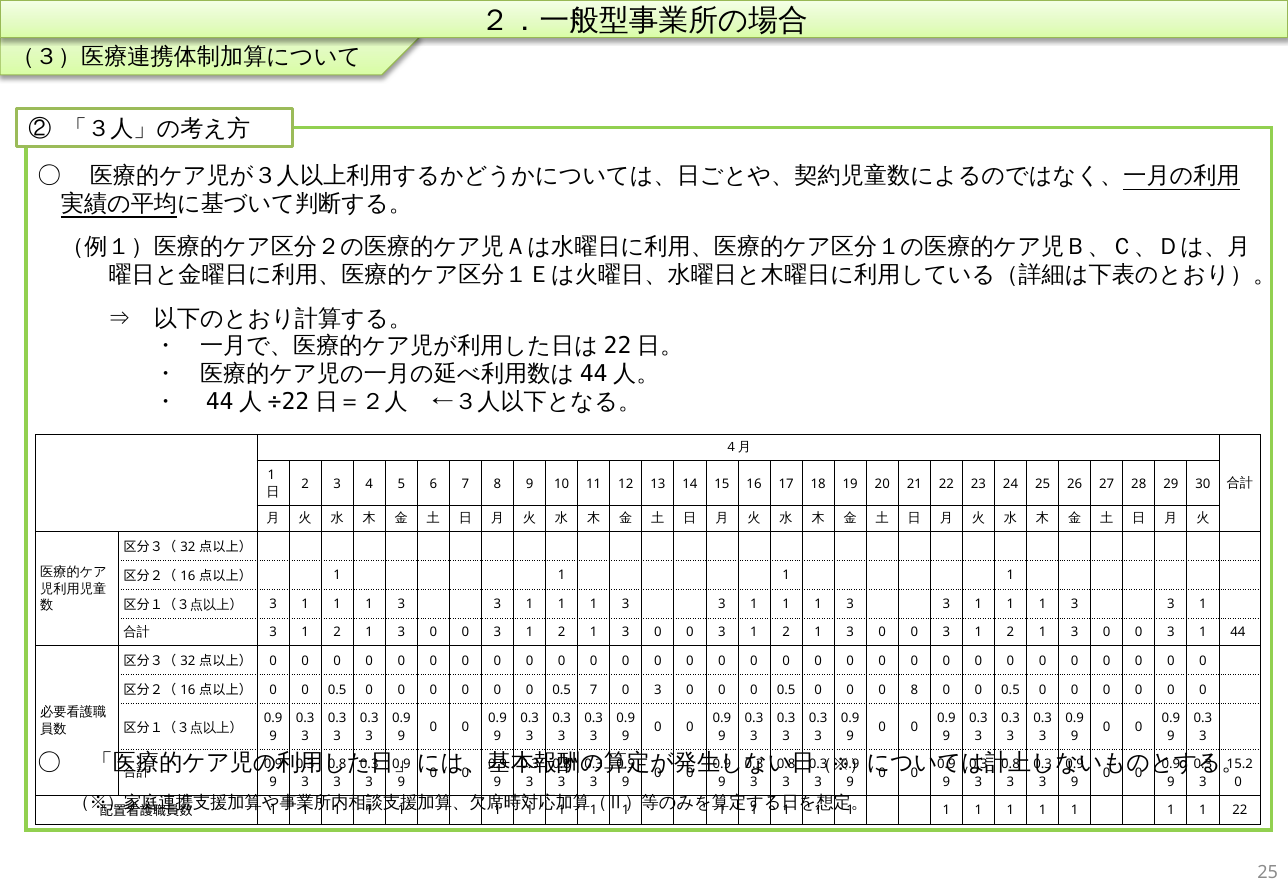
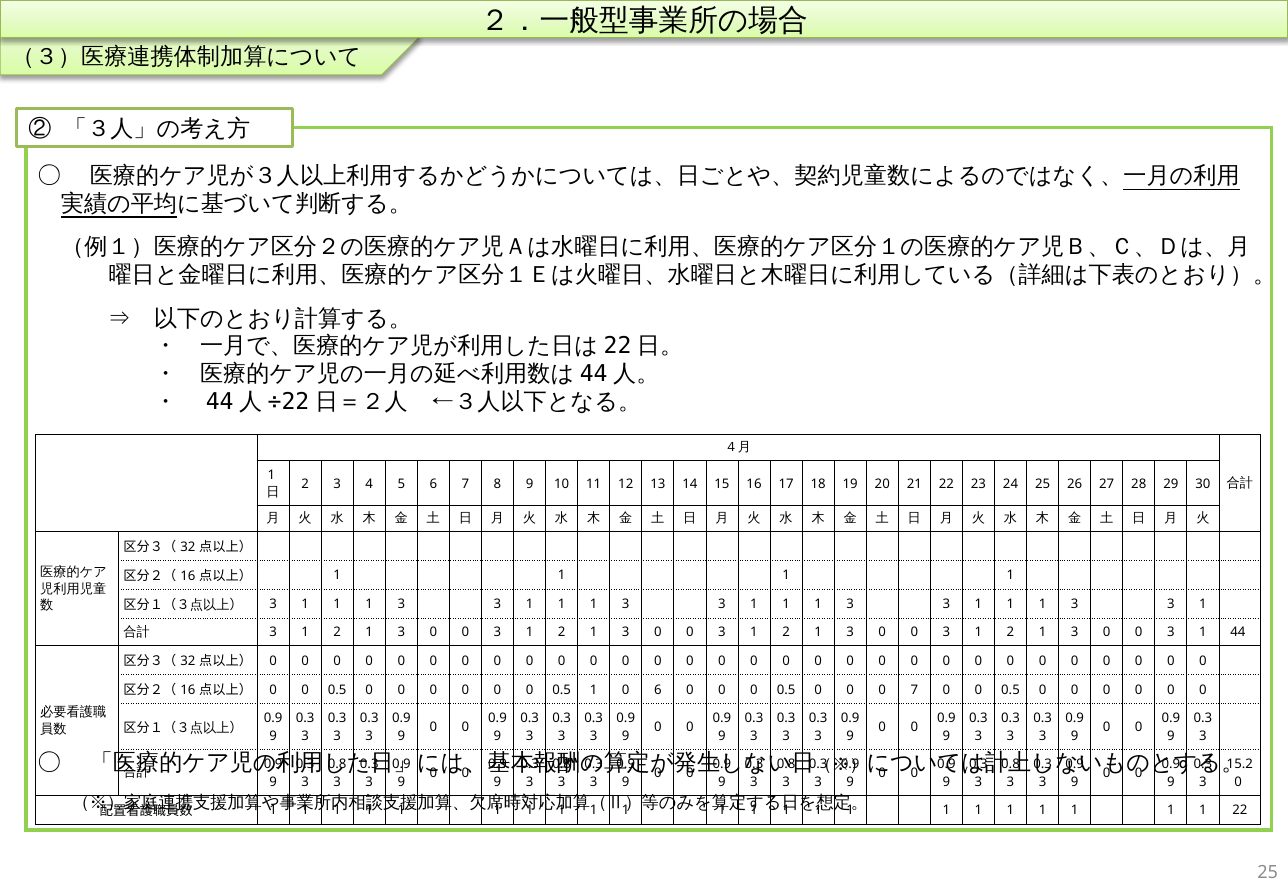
0.5 7: 7 -> 1 (594, 690)
3: 3 -> 6 (658, 690)
0 8: 8 -> 7 (914, 690)
